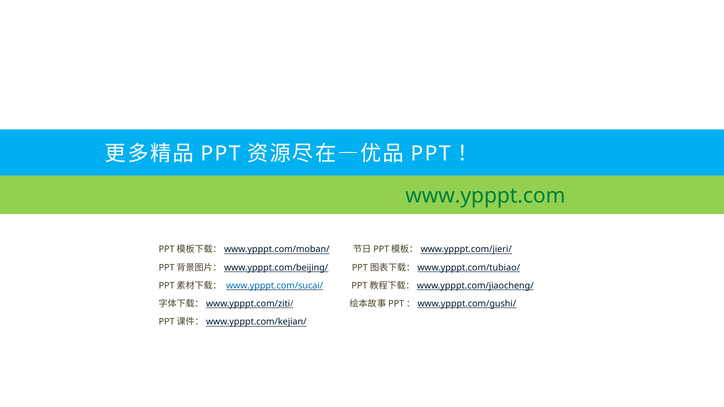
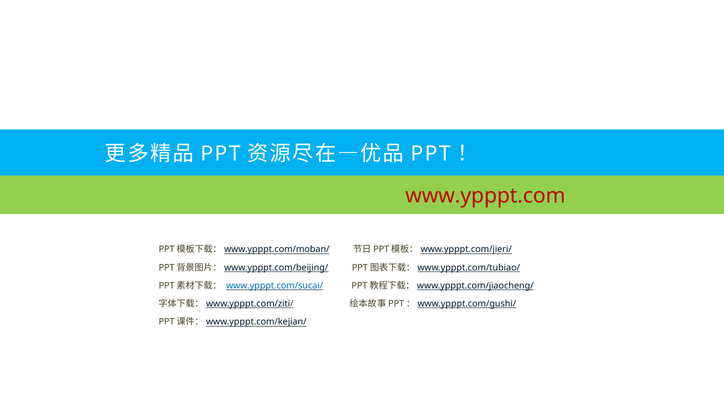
www.ypppt.com colour: green -> red (485, 196)
